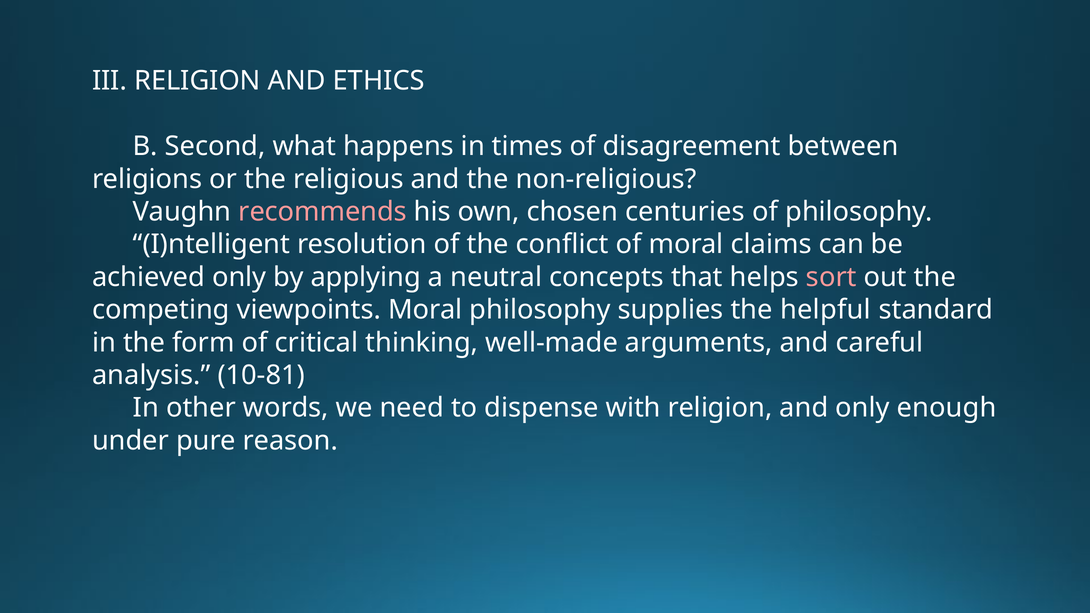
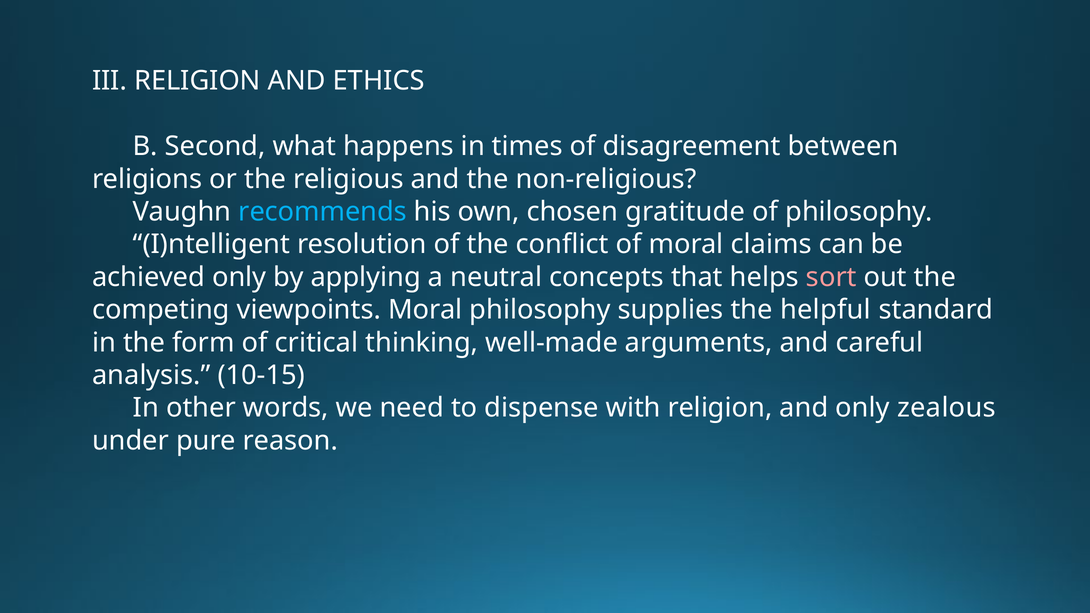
recommends colour: pink -> light blue (323, 212)
centuries: centuries -> gratitude (685, 212)
10-81: 10-81 -> 10-15 (261, 375)
enough: enough -> zealous (947, 408)
